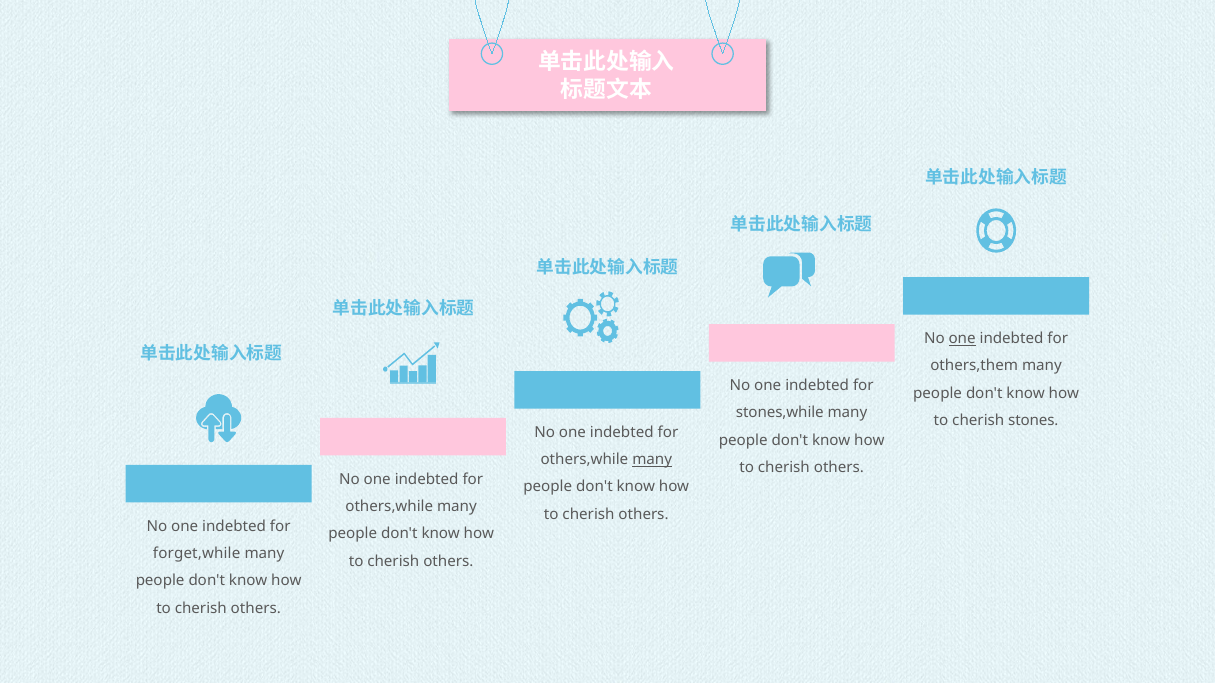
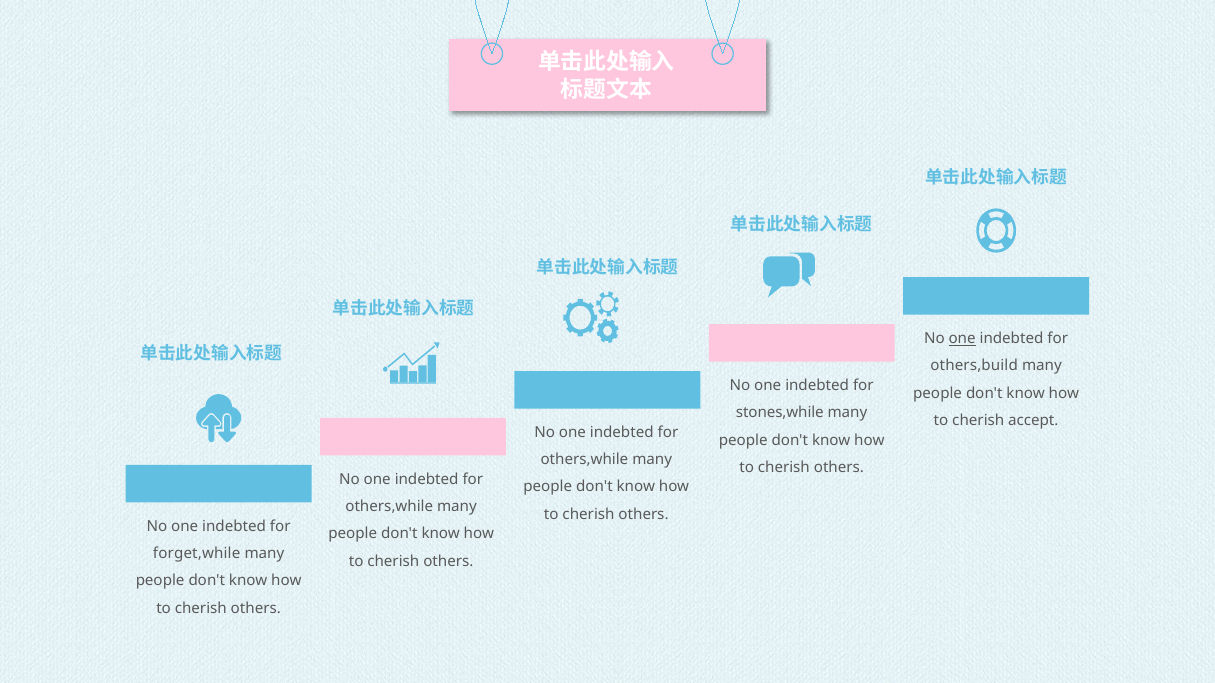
others,them: others,them -> others,build (974, 366)
stones: stones -> accept (1033, 421)
many underline: present -> none (652, 460)
